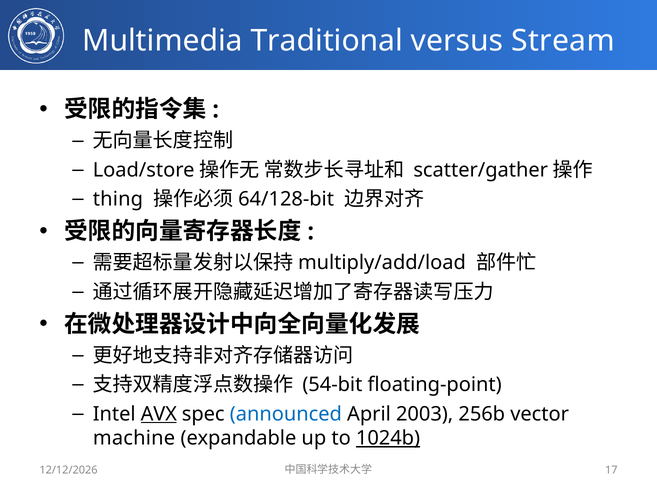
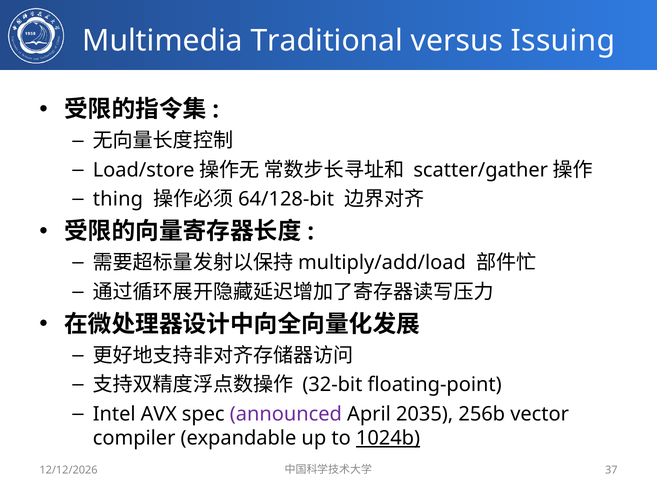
Stream: Stream -> Issuing (563, 41)
54-bit: 54-bit -> 32-bit (332, 385)
AVX underline: present -> none (159, 414)
announced colour: blue -> purple (286, 414)
2003: 2003 -> 2035 (425, 414)
machine: machine -> compiler (134, 438)
17: 17 -> 37 (611, 470)
